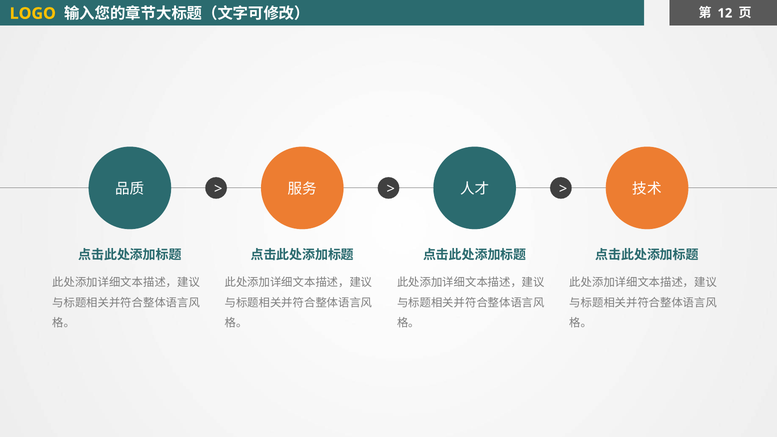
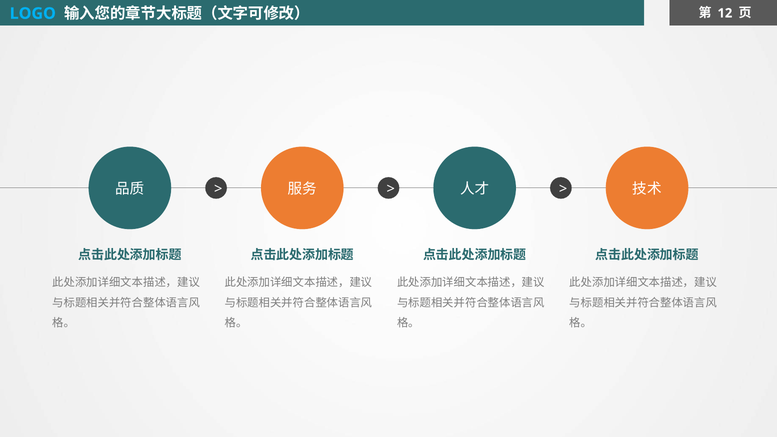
LOGO colour: yellow -> light blue (33, 13)
